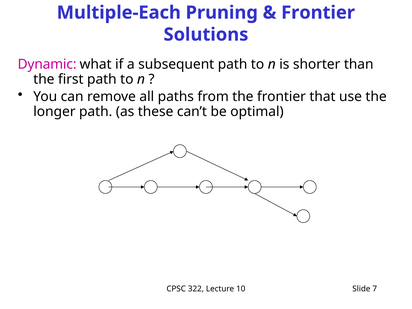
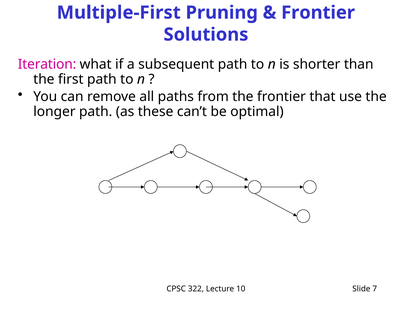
Multiple-Each: Multiple-Each -> Multiple-First (119, 13)
Dynamic: Dynamic -> Iteration (47, 64)
